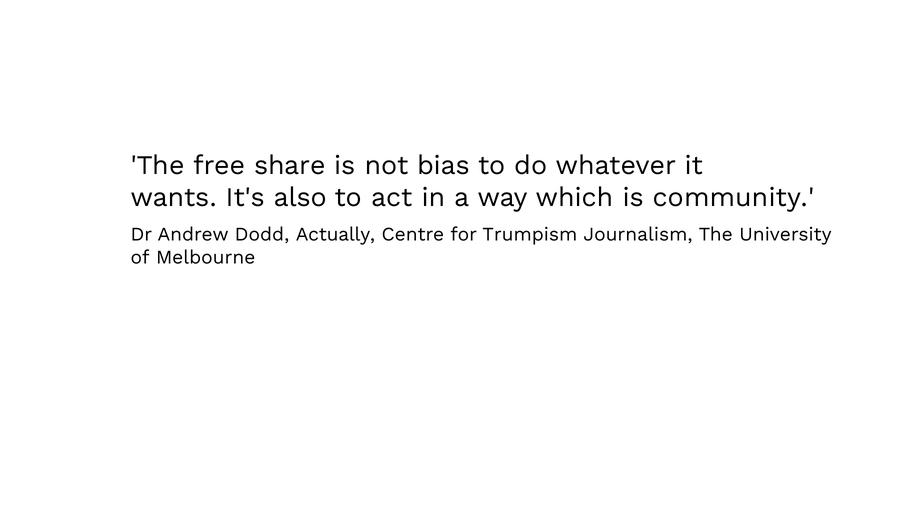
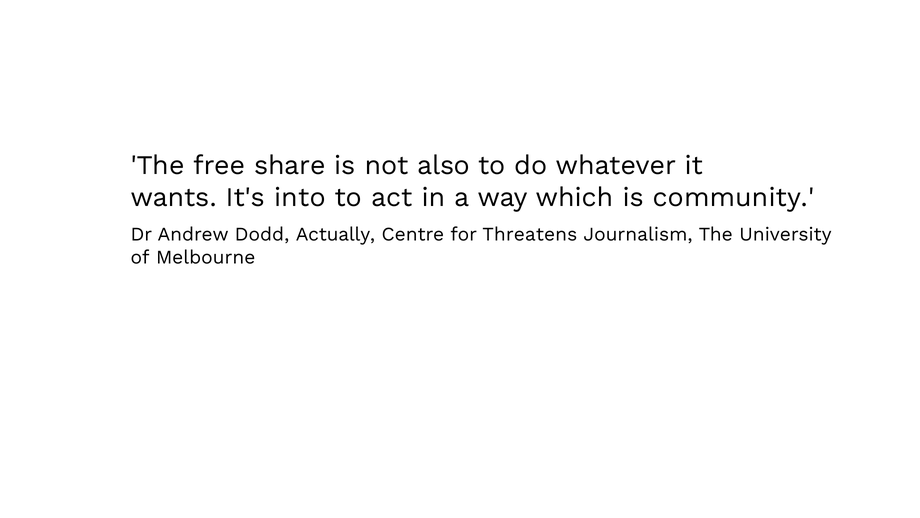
bias: bias -> also (444, 165)
also: also -> into (300, 197)
Trumpism: Trumpism -> Threatens (530, 234)
